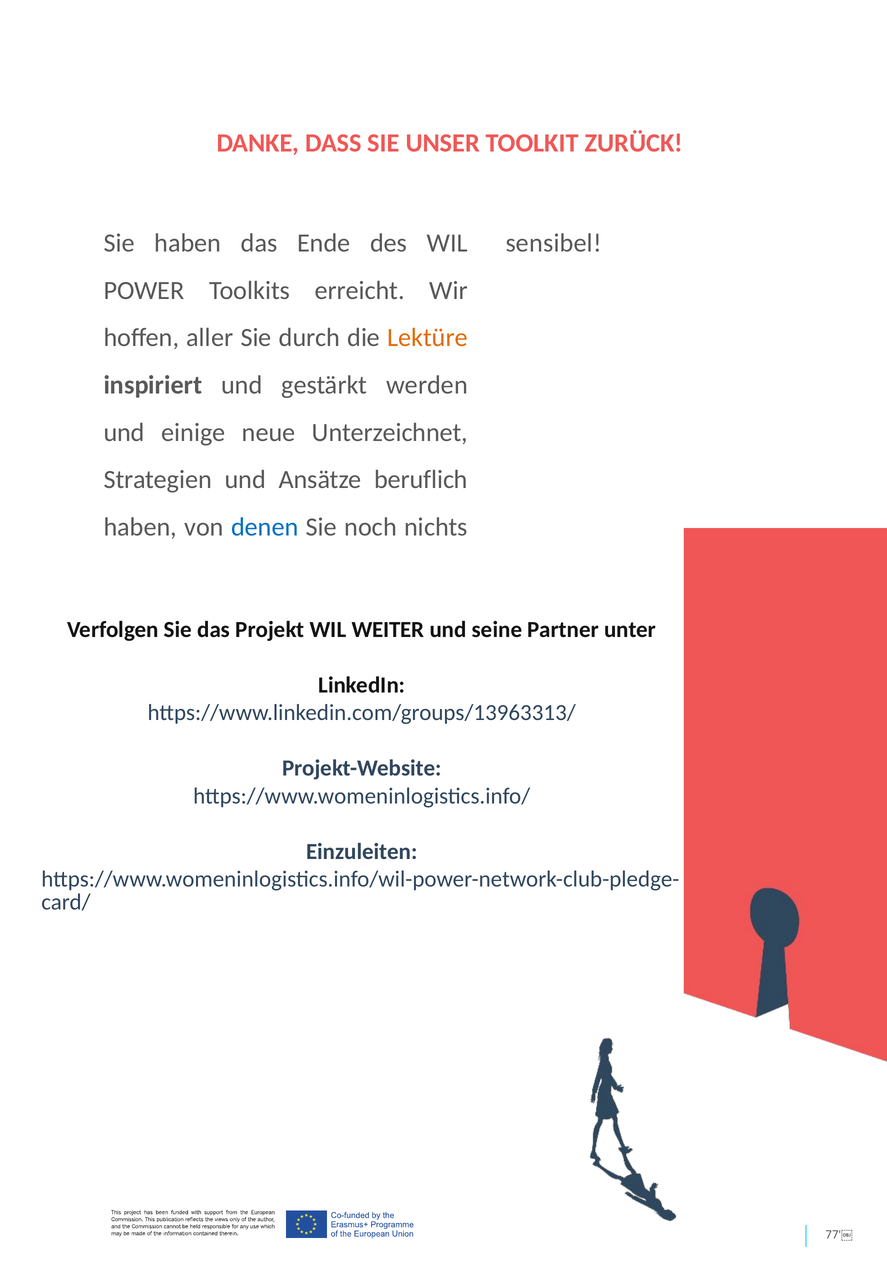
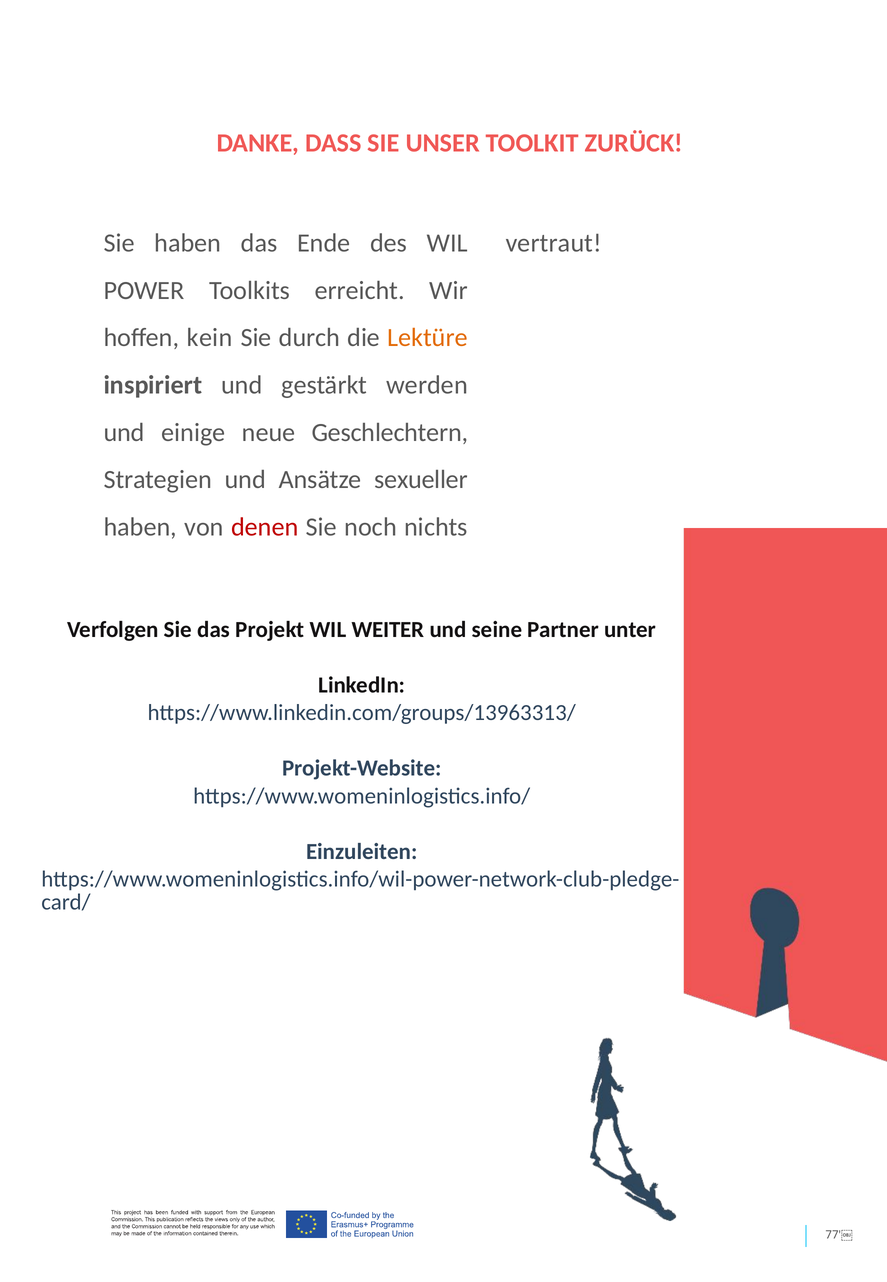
sensibel: sensibel -> vertraut (554, 243)
aller: aller -> kein (210, 338)
Unterzeichnet: Unterzeichnet -> Geschlechtern (390, 432)
beruflich: beruflich -> sexueller (421, 479)
denen colour: blue -> red (265, 527)
